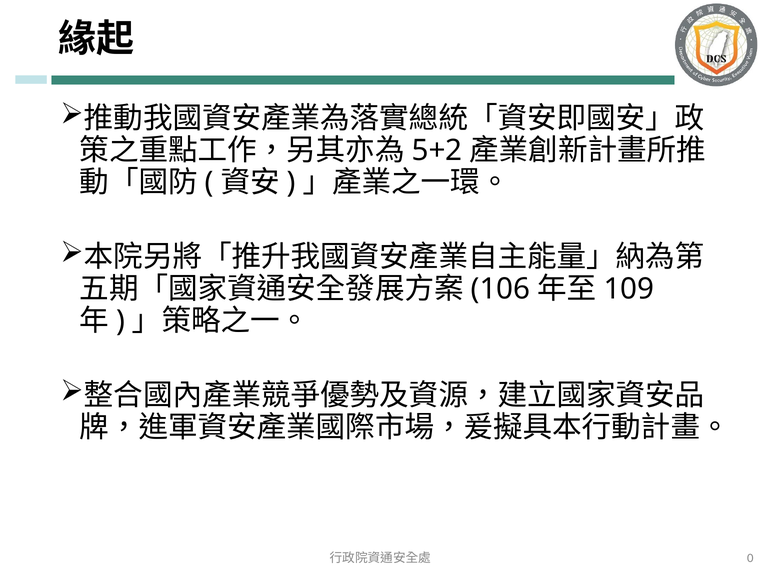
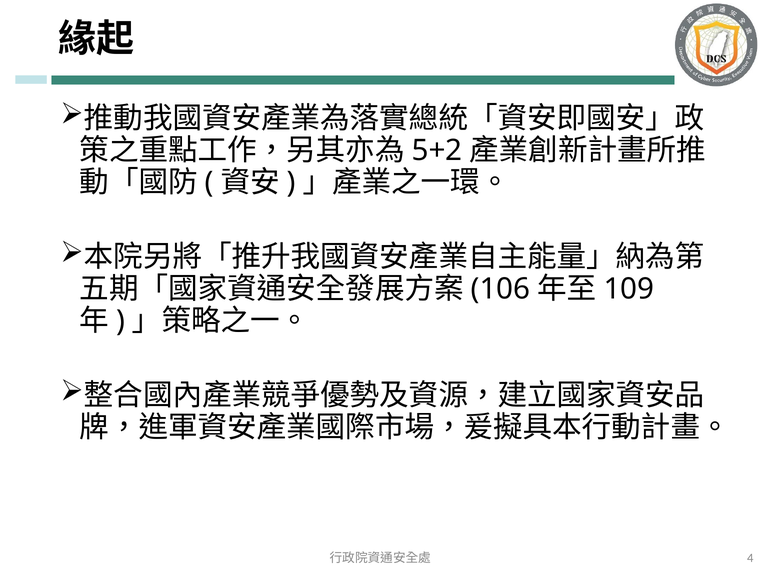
0: 0 -> 4 (750, 558)
